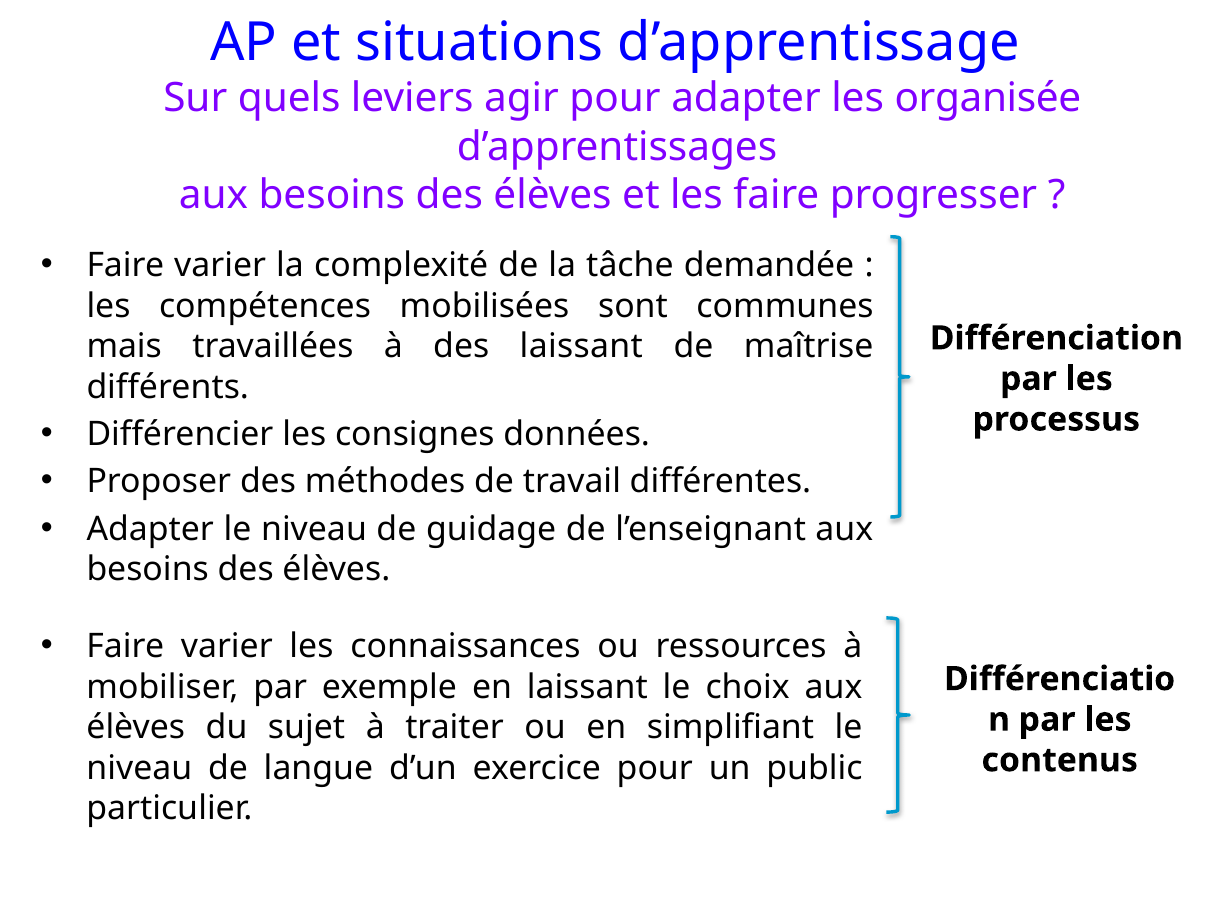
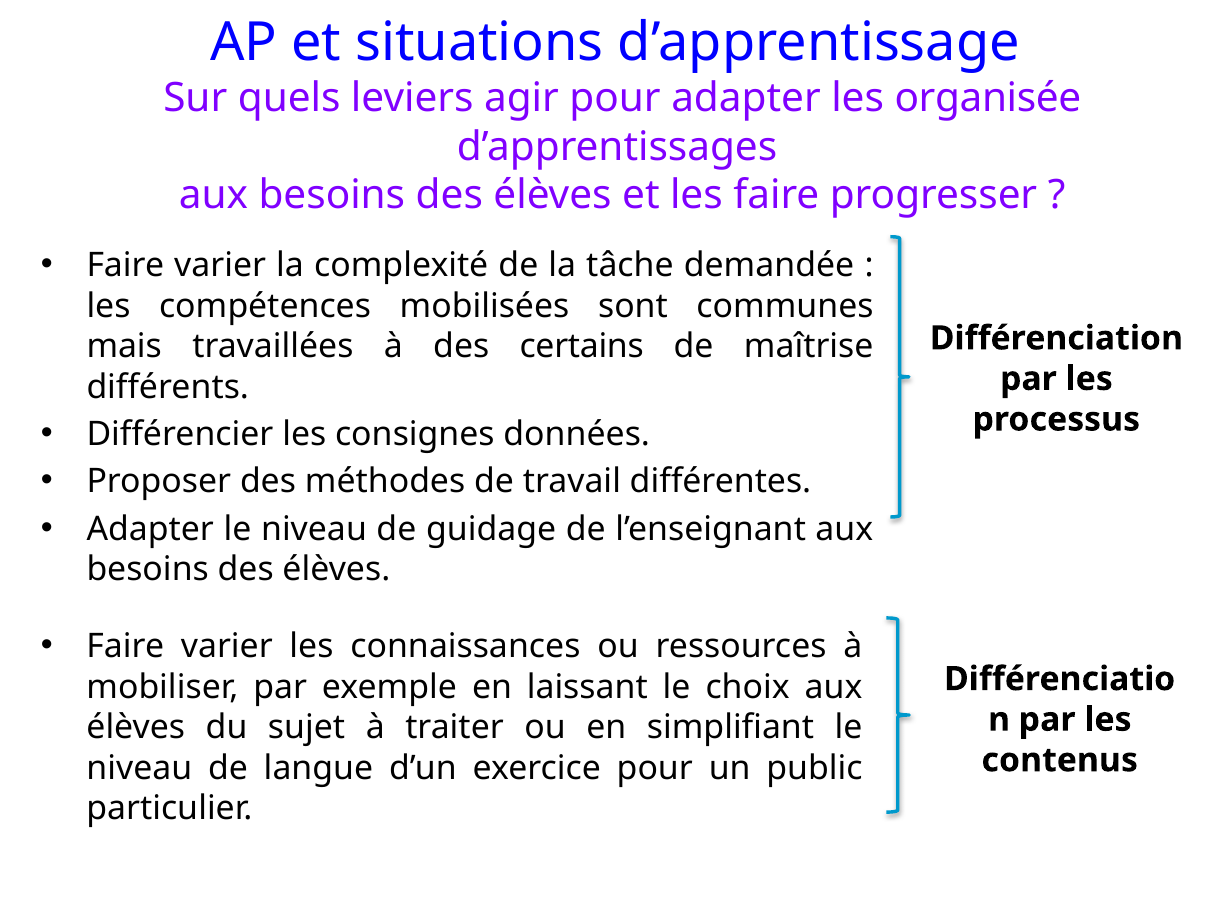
des laissant: laissant -> certains (582, 347)
